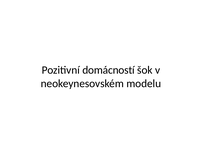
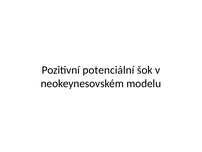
domácností: domácností -> potenciální (108, 70)
